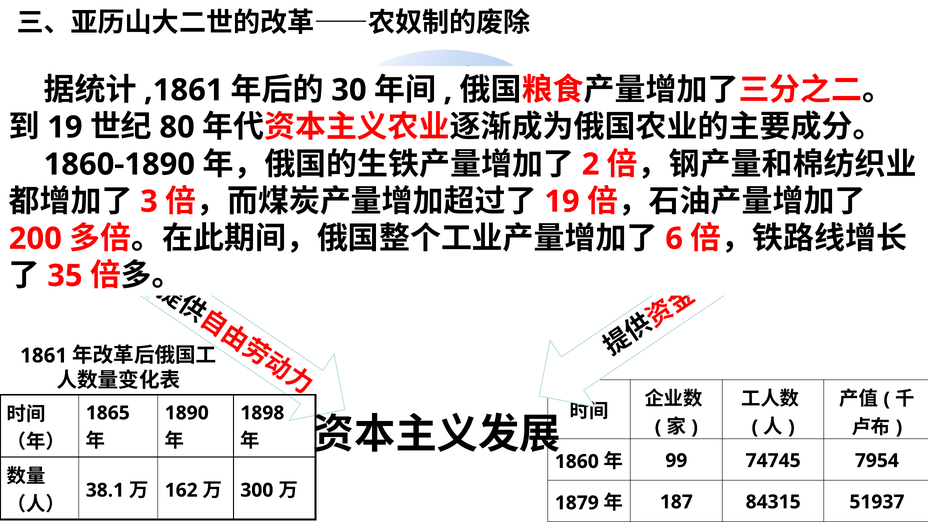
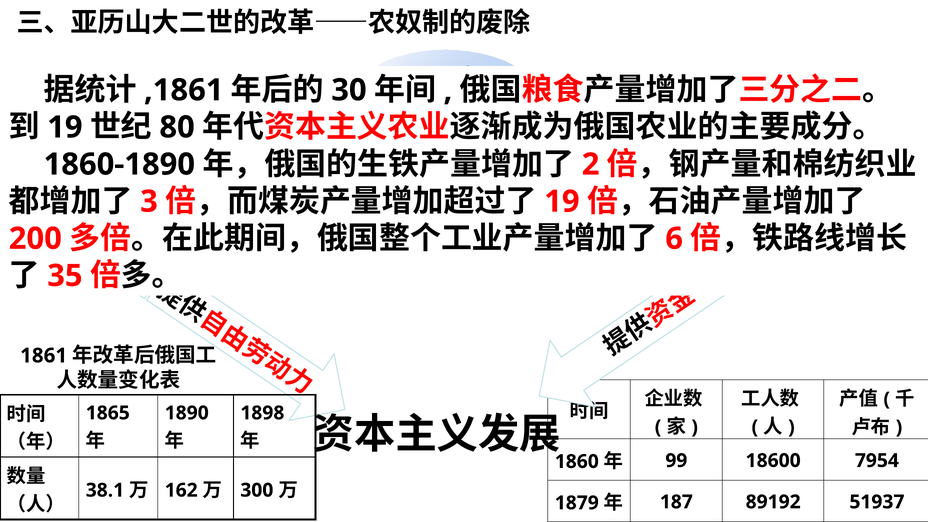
74745: 74745 -> 18600 (773, 461)
84315: 84315 -> 89192 (773, 502)
